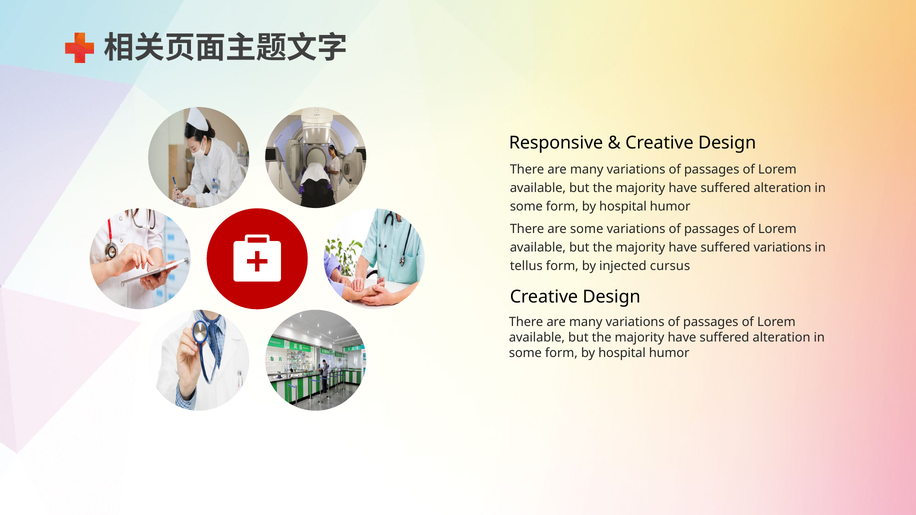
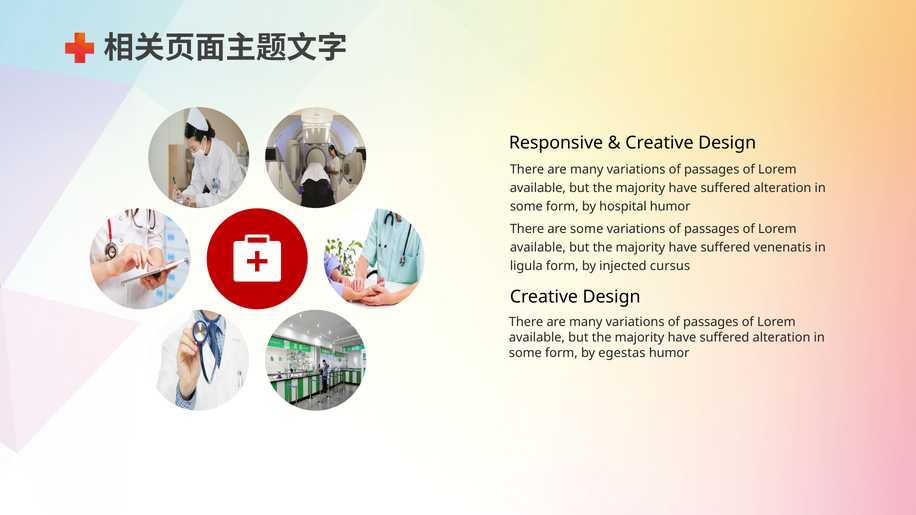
suffered variations: variations -> venenatis (782, 248)
tellus: tellus -> ligula (526, 266)
hospital: hospital -> egestas (622, 353)
